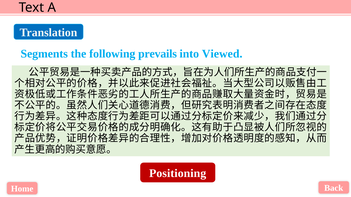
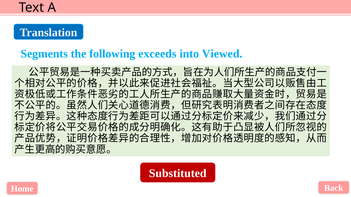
prevails: prevails -> exceeds (157, 54)
Positioning: Positioning -> Substituted (178, 174)
